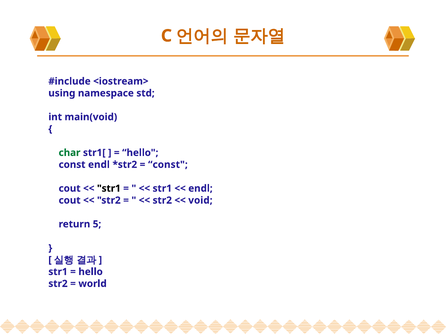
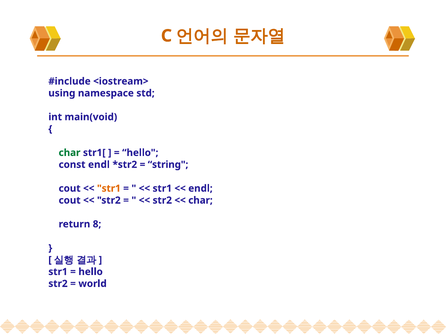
const: const -> string (168, 164)
str1 colour: black -> orange (109, 188)
void: void -> char (201, 200)
5: 5 -> 8 (97, 224)
